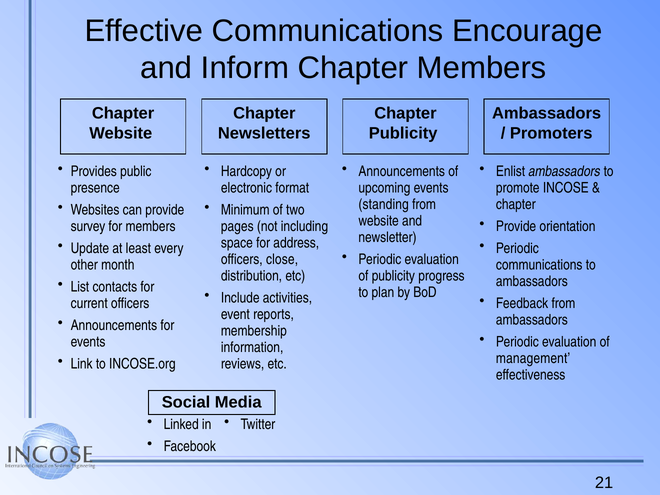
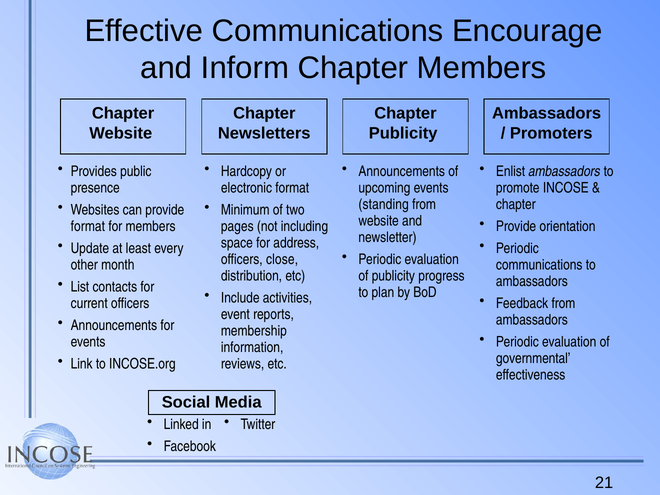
survey: survey -> format (88, 226)
management: management -> governmental (533, 358)
